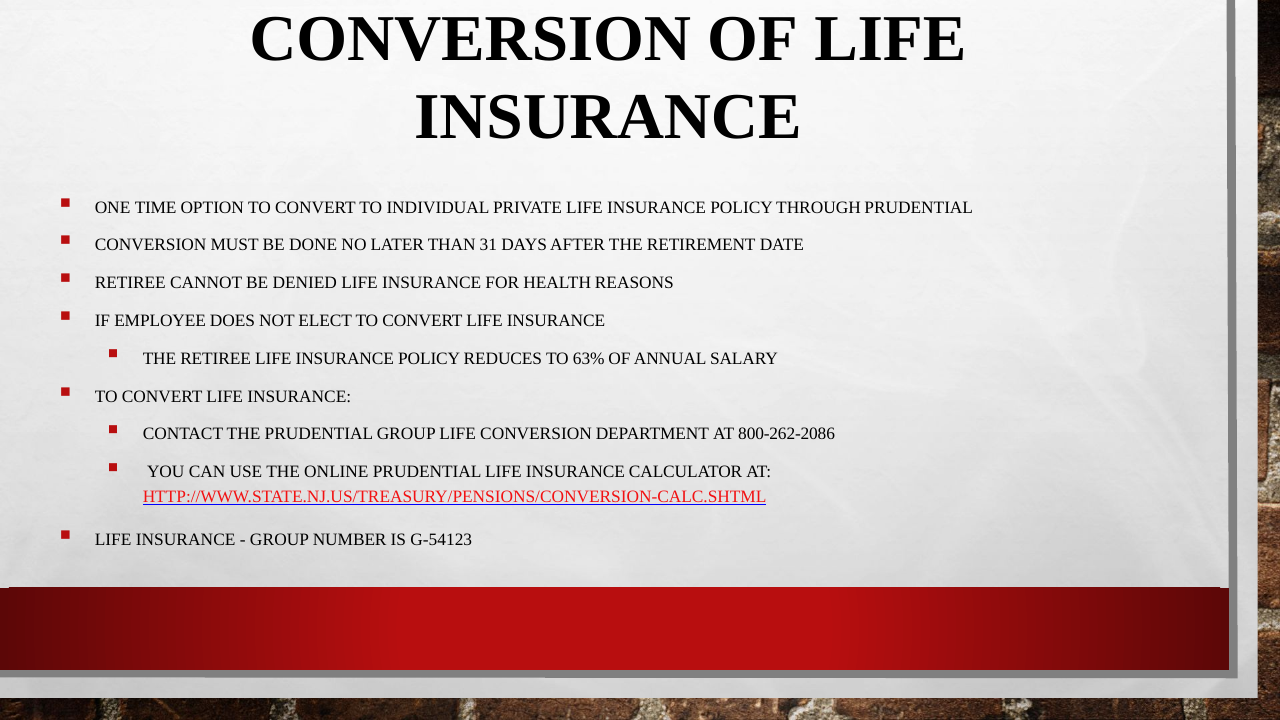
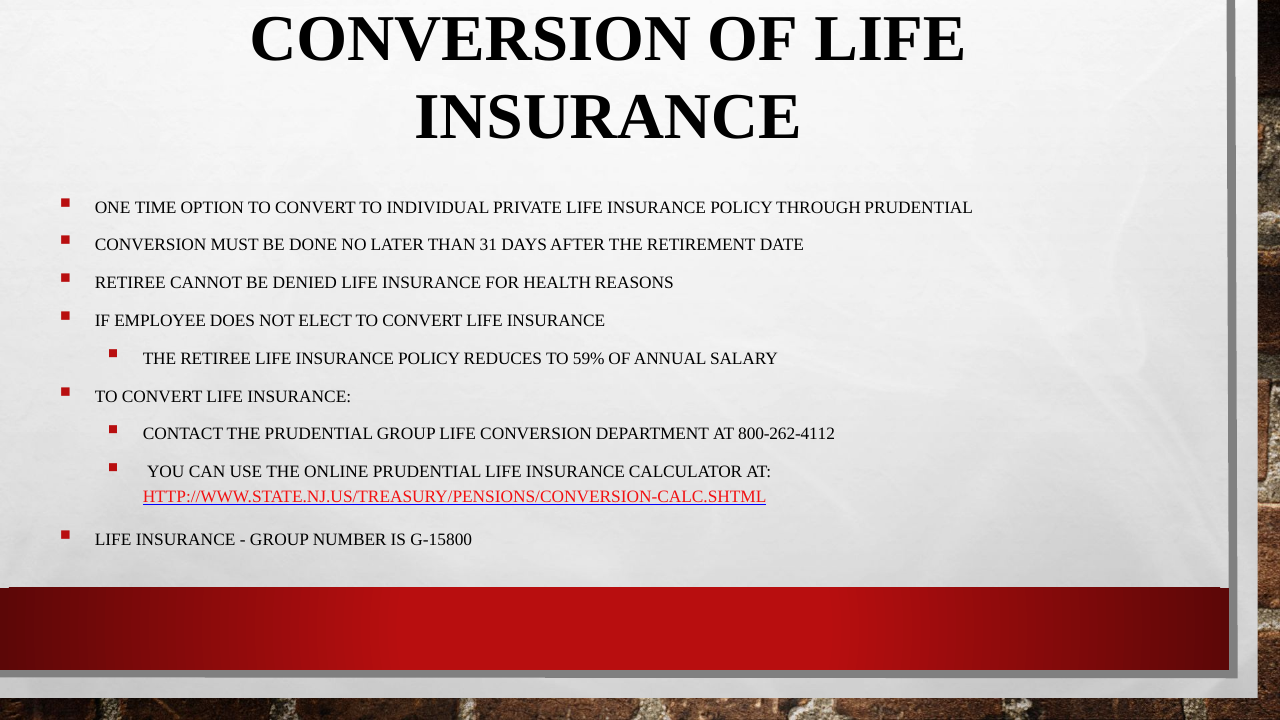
63%: 63% -> 59% (589, 359)
800-262-2086: 800-262-2086 -> 800-262-4112 (787, 434)
G-54123: G-54123 -> G-15800 (441, 540)
